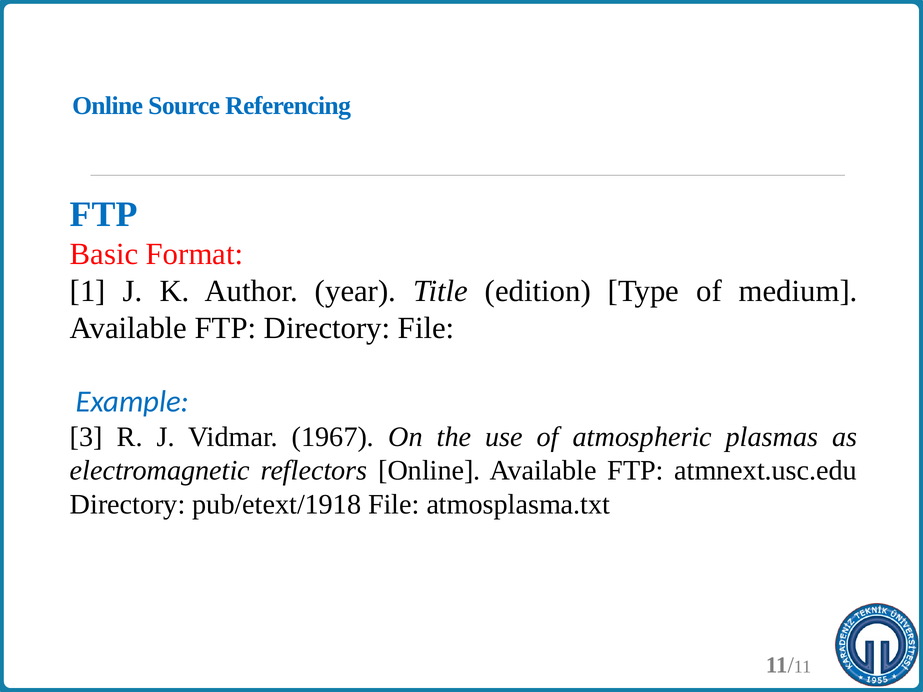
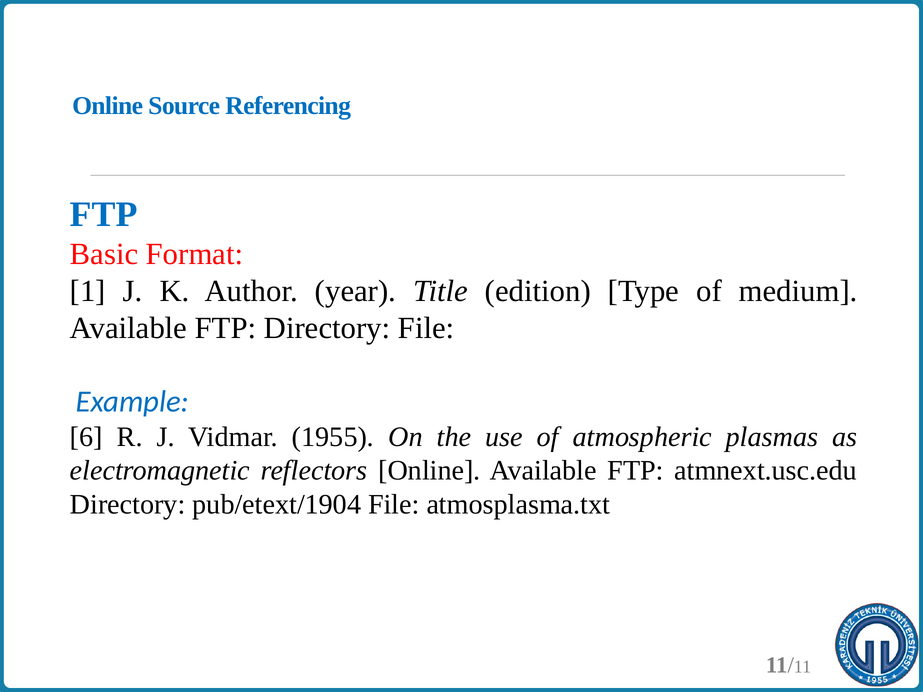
3: 3 -> 6 (86, 437)
1967: 1967 -> 1955 (333, 437)
pub/etext/1918: pub/etext/1918 -> pub/etext/1904 (277, 505)
